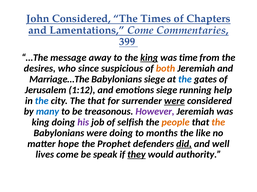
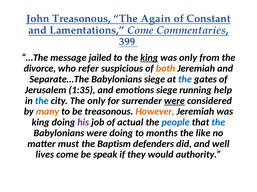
John Considered: Considered -> Treasonous (81, 19)
Times: Times -> Again (156, 19)
Chapters: Chapters -> Constant (208, 19)
away: away -> jailed (100, 58)
was time: time -> only (188, 58)
desires: desires -> divorce (40, 69)
since: since -> refer (88, 69)
Marriage…The: Marriage…The -> Separate…The (59, 80)
1:12: 1:12 -> 1:35 (82, 90)
The that: that -> only (96, 101)
many colour: blue -> orange (48, 112)
However colour: purple -> orange (155, 112)
selfish: selfish -> actual (130, 123)
people colour: orange -> blue (176, 123)
the colour: orange -> blue (218, 123)
hope: hope -> must (68, 144)
Prophet: Prophet -> Baptism (114, 144)
did underline: present -> none (184, 144)
they underline: present -> none (136, 155)
